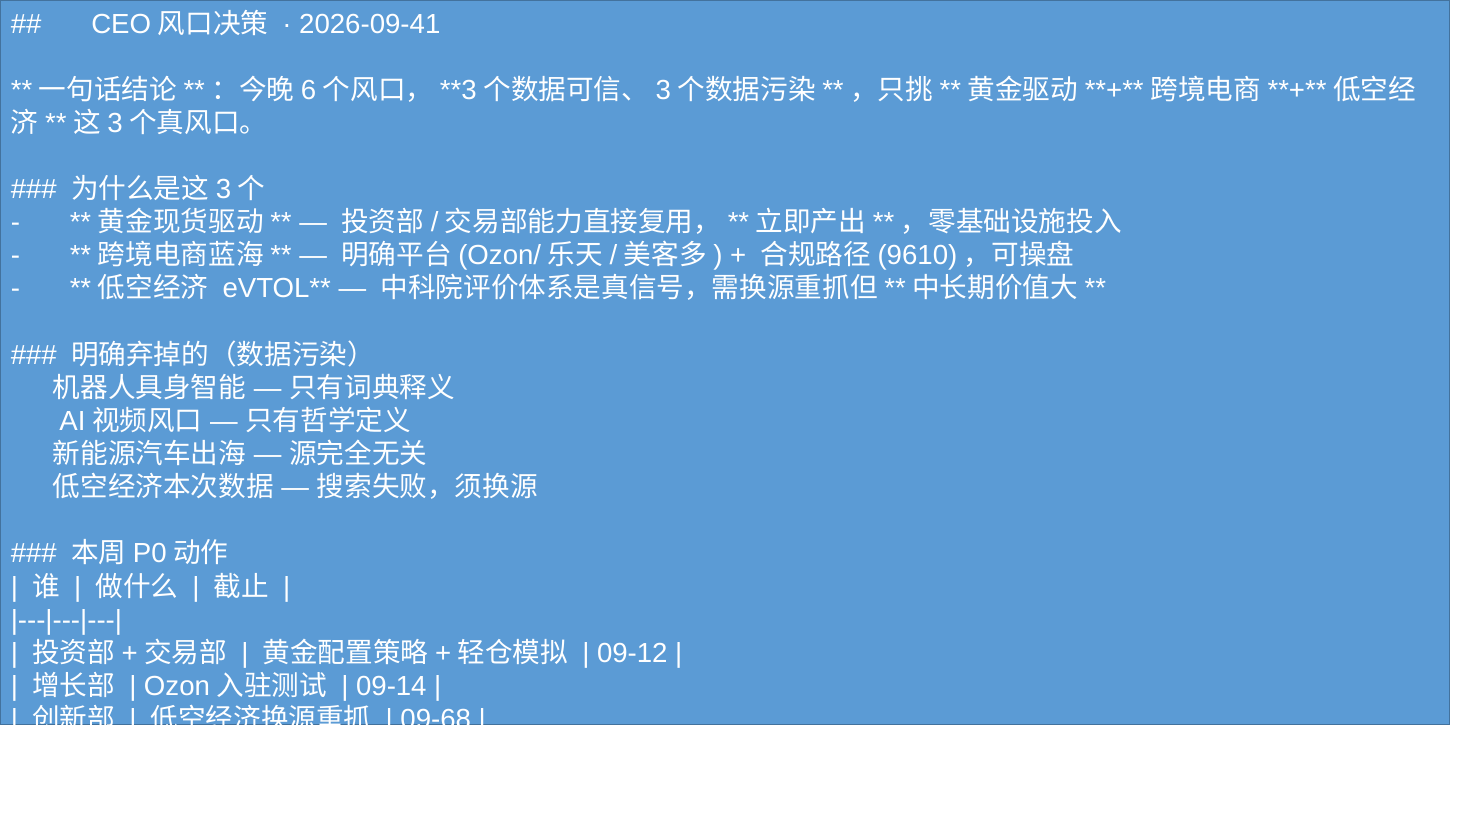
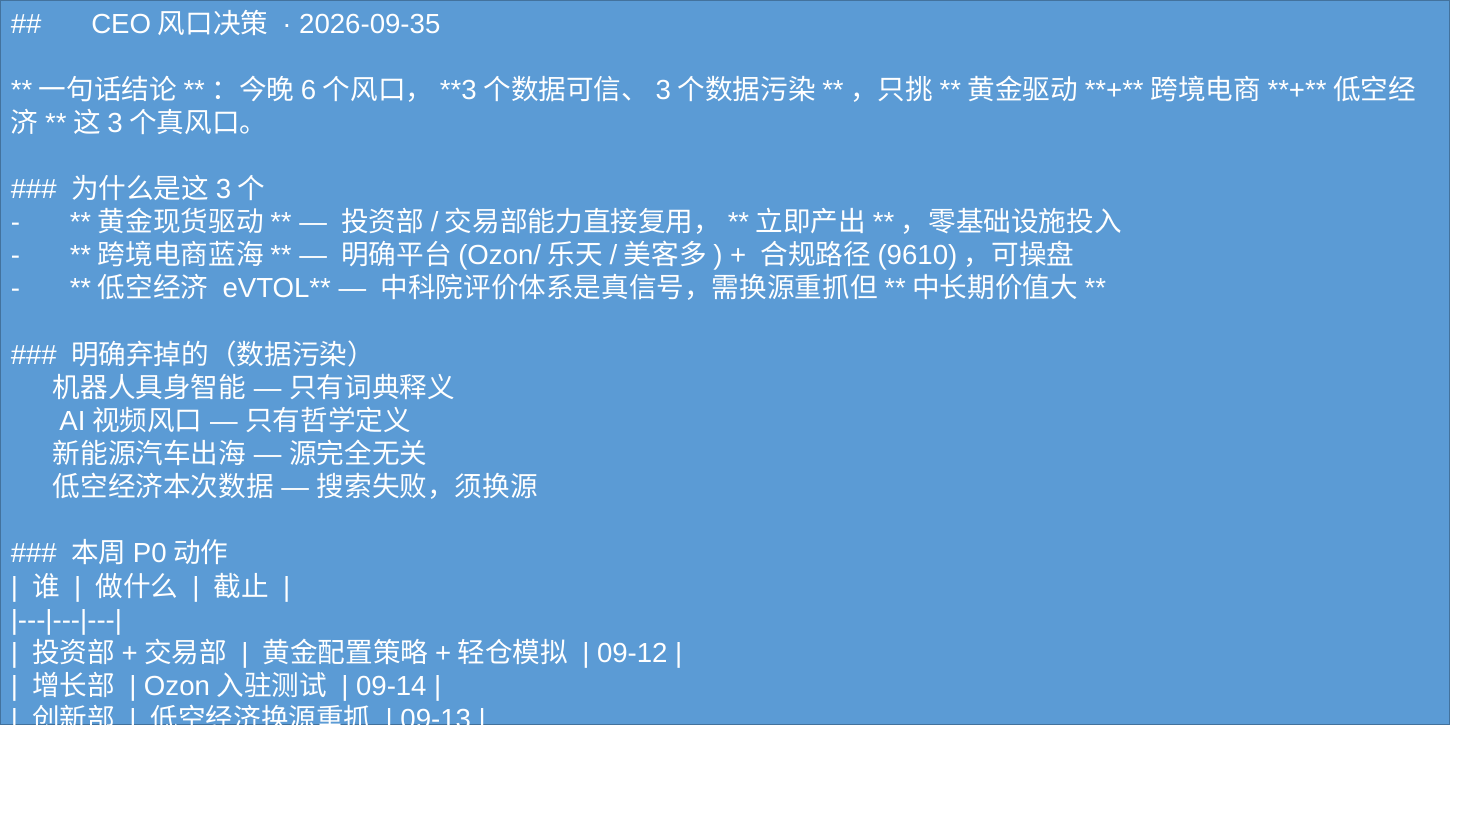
2026-09-41: 2026-09-41 -> 2026-09-35 (370, 24)
09-68: 09-68 -> 09-13 (436, 720)
